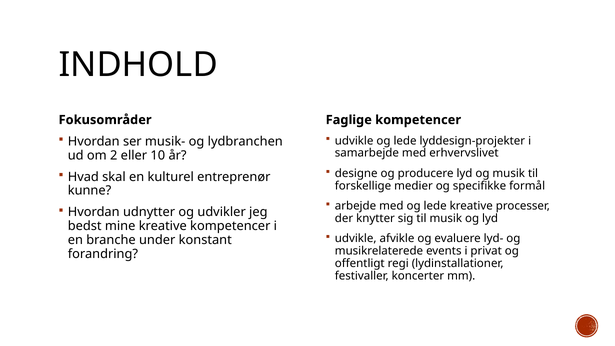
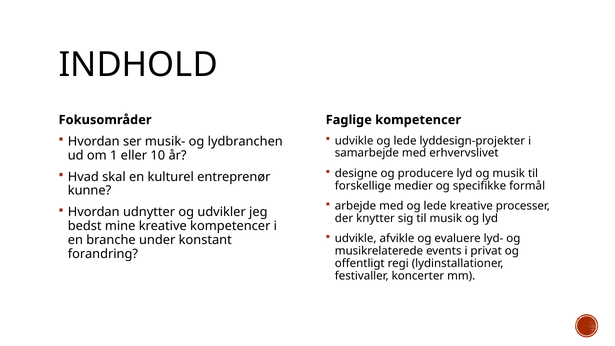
2: 2 -> 1 (114, 155)
